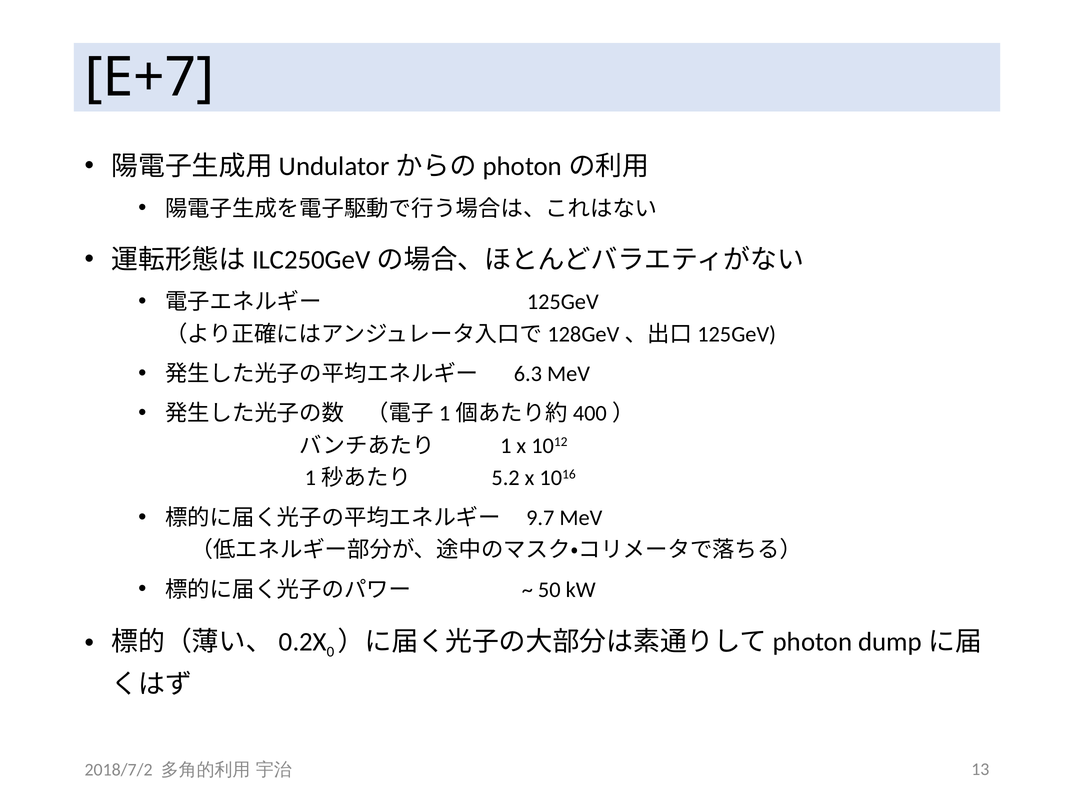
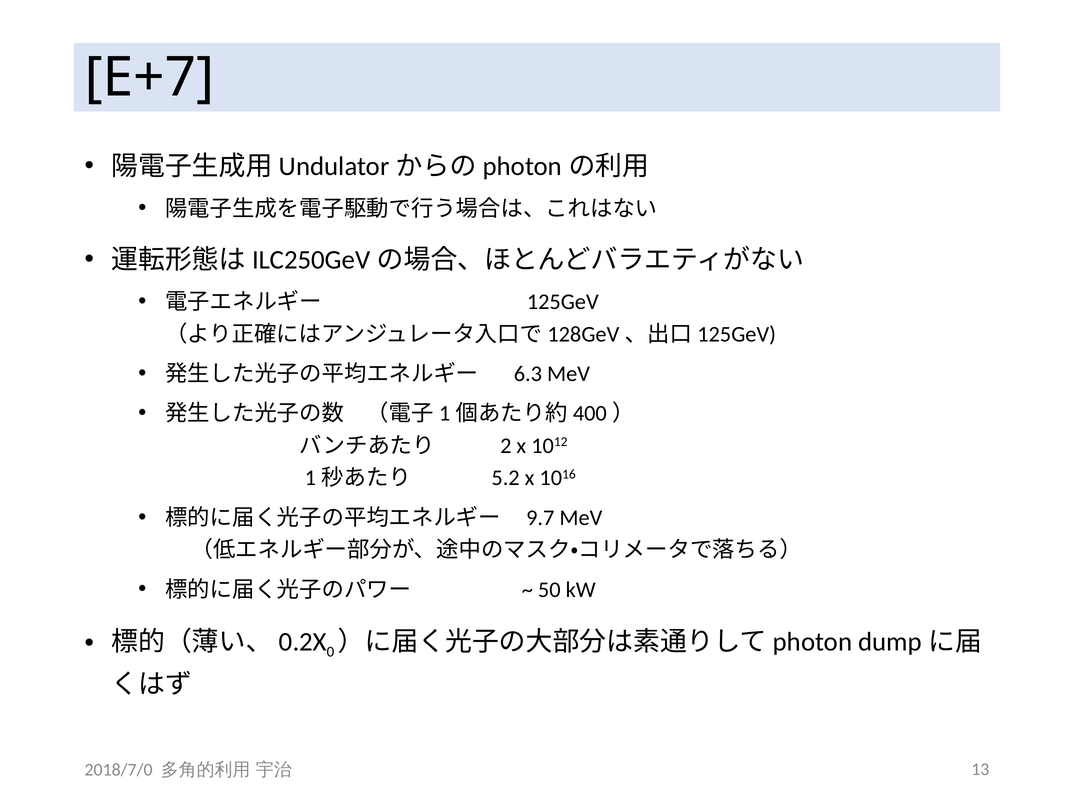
1: 1 -> 2 (506, 446)
2018/7/2: 2018/7/2 -> 2018/7/0 (119, 769)
